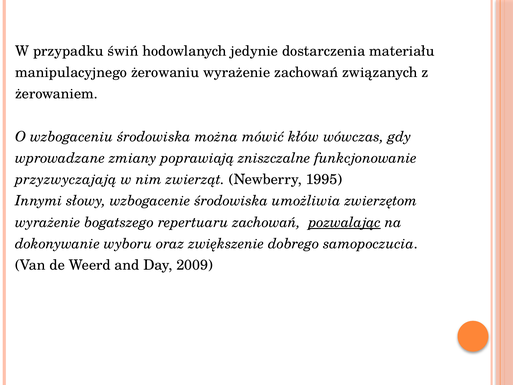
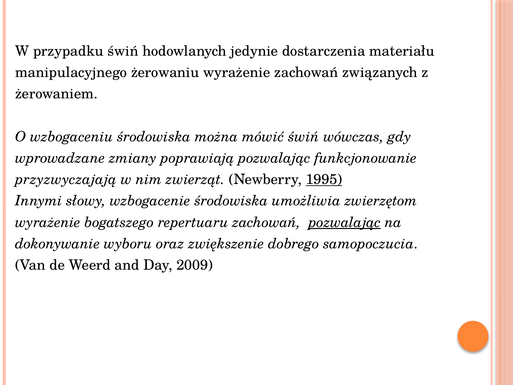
mówić kłów: kłów -> świń (304, 137)
poprawiają zniszczalne: zniszczalne -> pozwalając (274, 158)
1995 underline: none -> present (324, 179)
